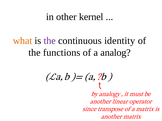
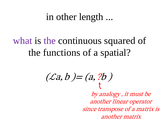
kernel: kernel -> length (91, 17)
what colour: orange -> purple (23, 41)
identity: identity -> squared (120, 41)
analog: analog -> spatial (116, 53)
